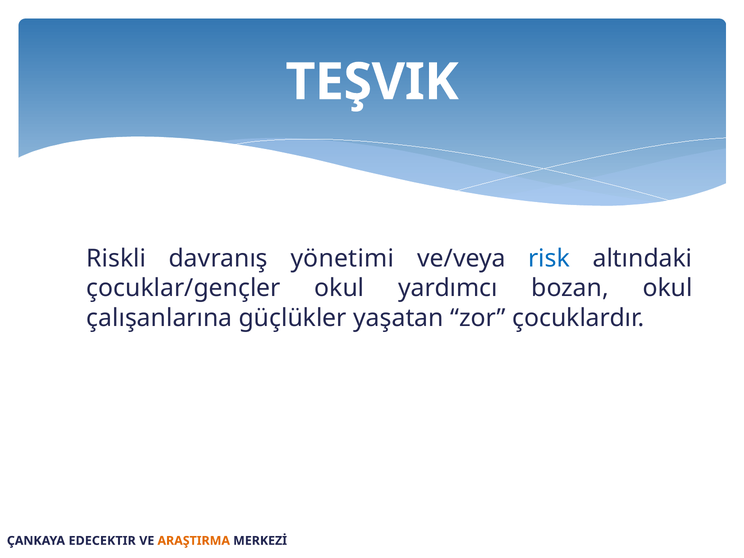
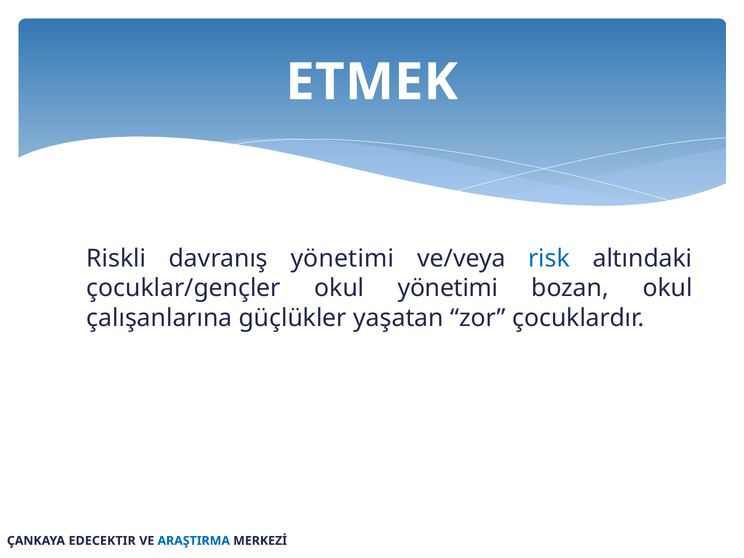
TEŞVIK: TEŞVIK -> ETMEK (372, 82)
okul yardımcı: yardımcı -> yönetimi (448, 288)
ARAŞTIRMA colour: orange -> blue (194, 541)
